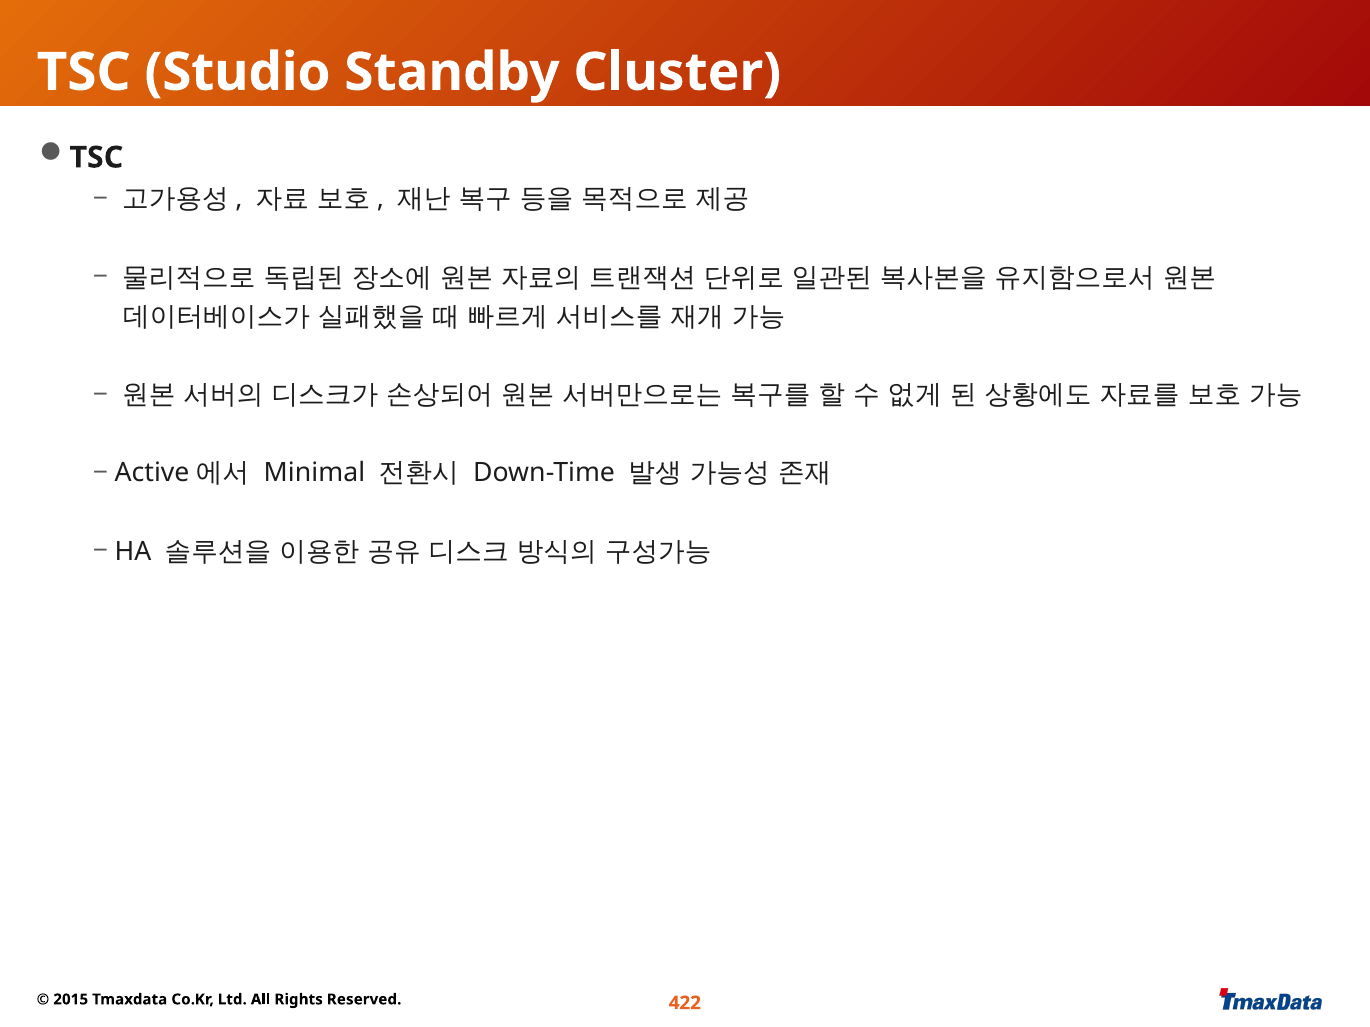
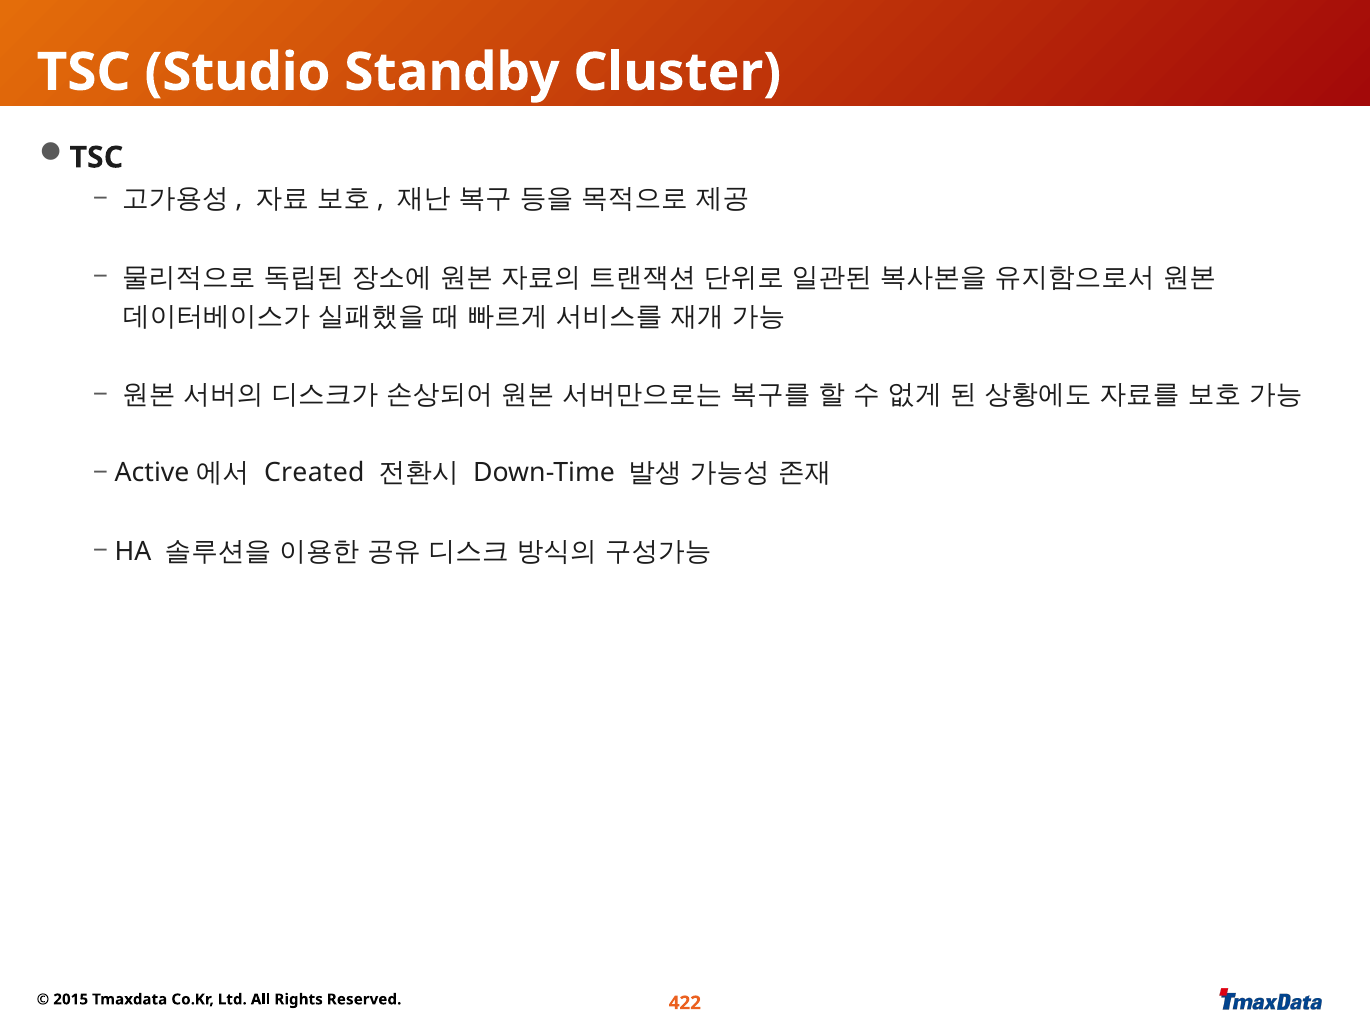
Minimal: Minimal -> Created (314, 473)
